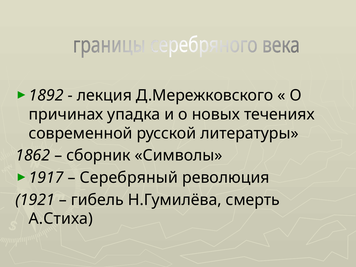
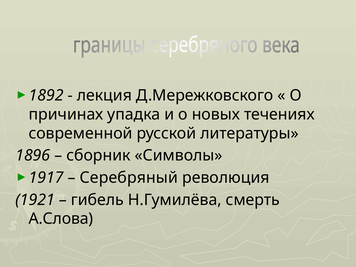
1862: 1862 -> 1896 (33, 155)
А.Стиха: А.Стиха -> А.Слова (61, 219)
